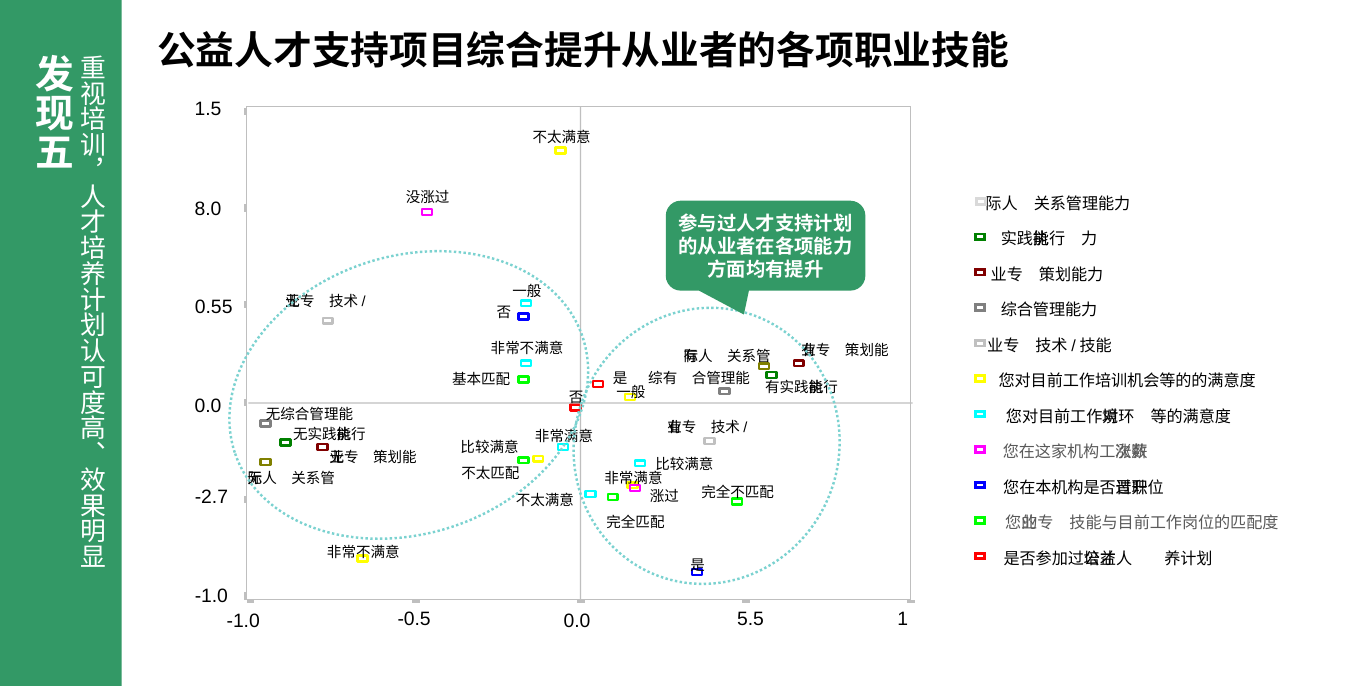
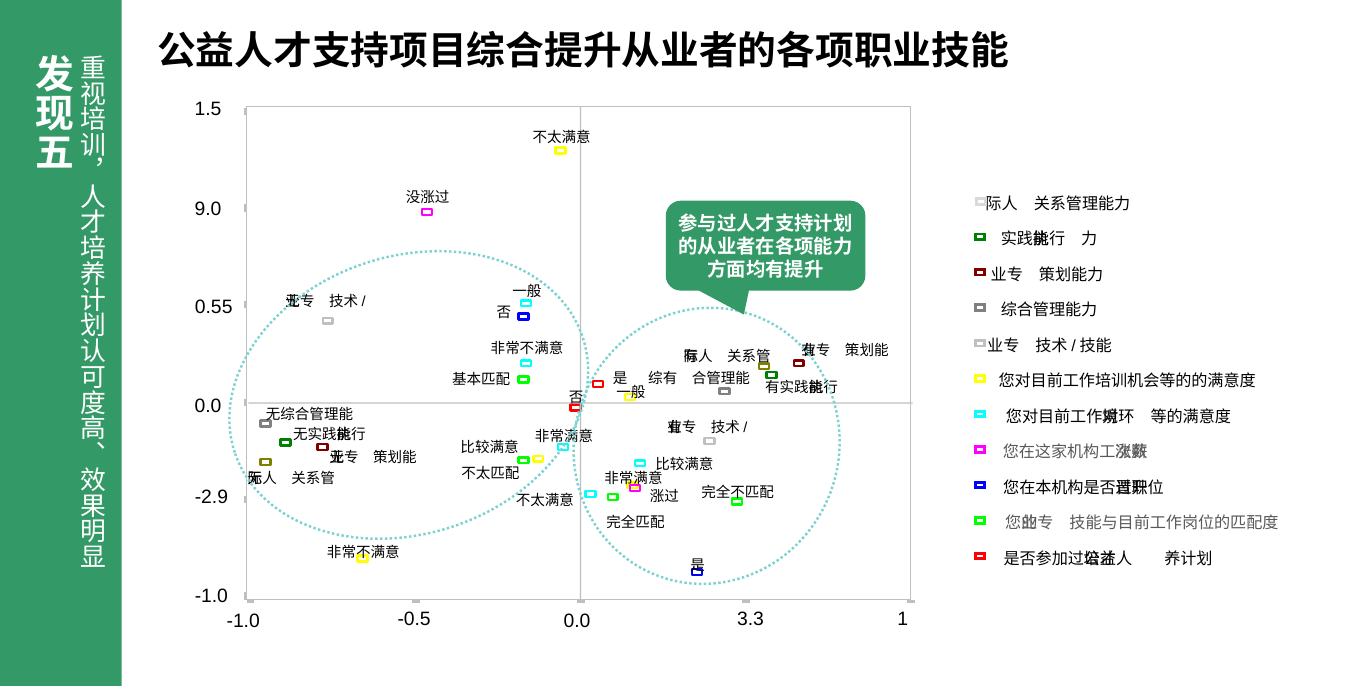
8.0: 8.0 -> 9.0 (208, 209)
-2.7: -2.7 -> -2.9 (211, 497)
5.5: 5.5 -> 3.3 (751, 619)
